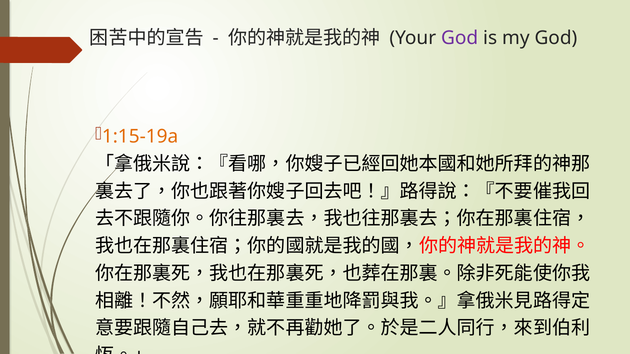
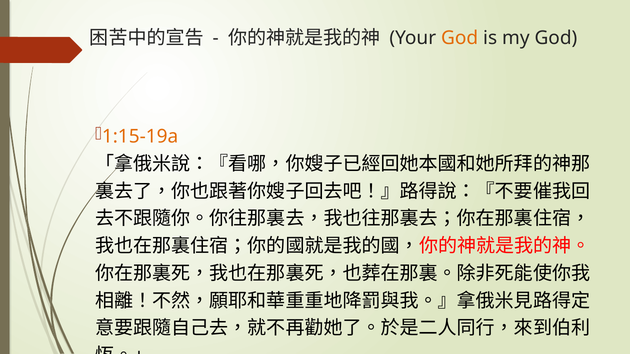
God colour: purple -> orange (460, 38)
